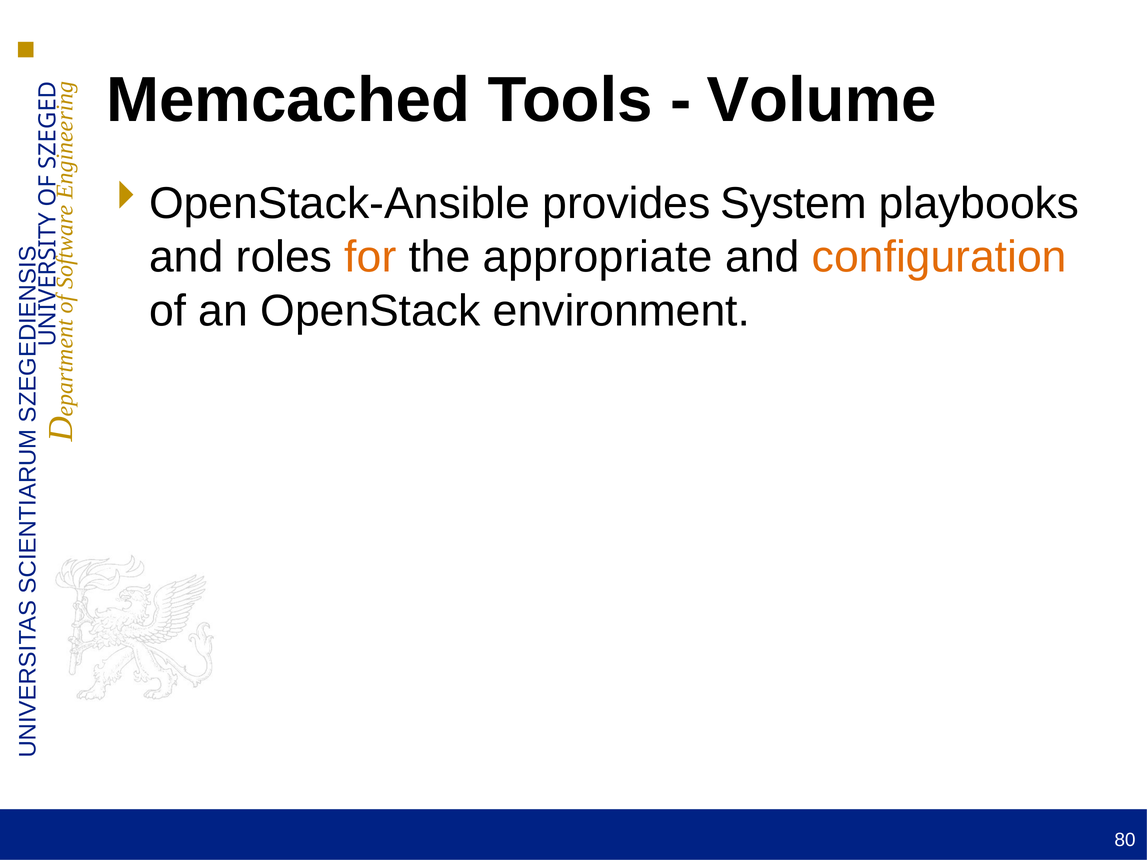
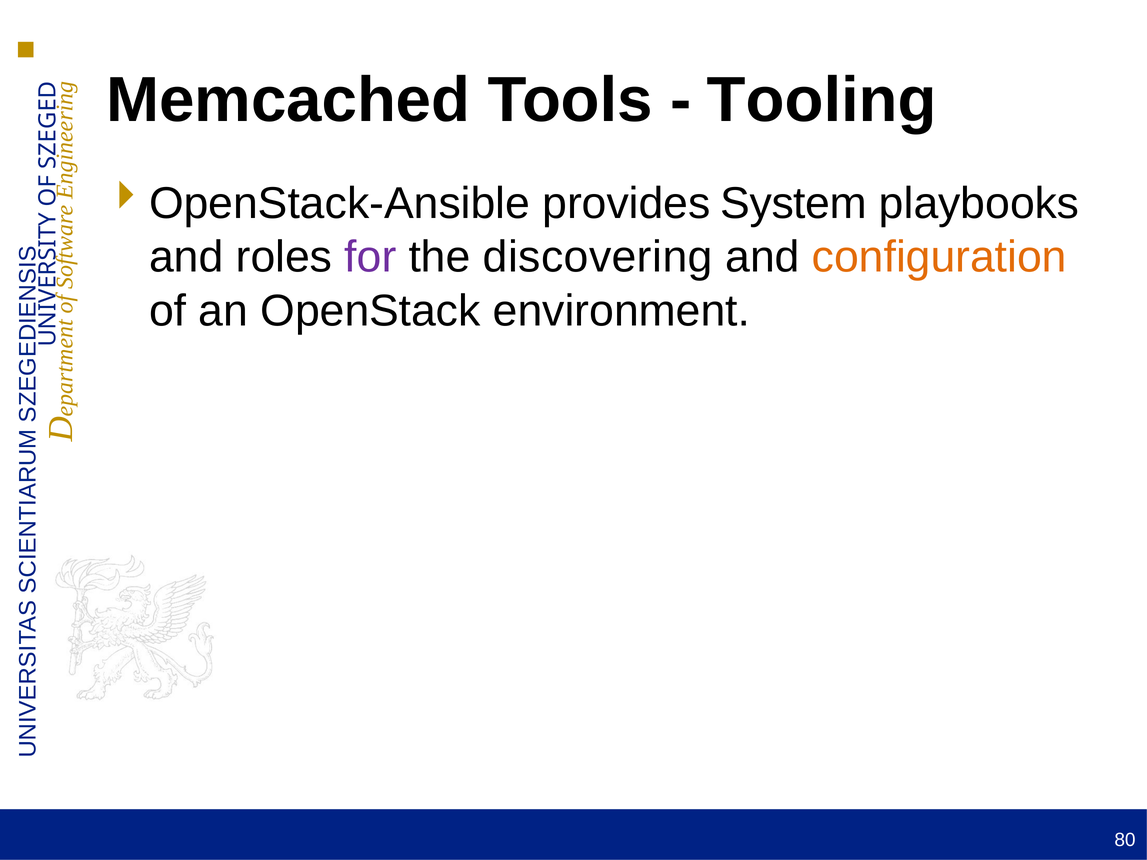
Volume: Volume -> Tooling (822, 100)
for colour: orange -> purple (370, 257)
appropriate: appropriate -> discovering (598, 257)
